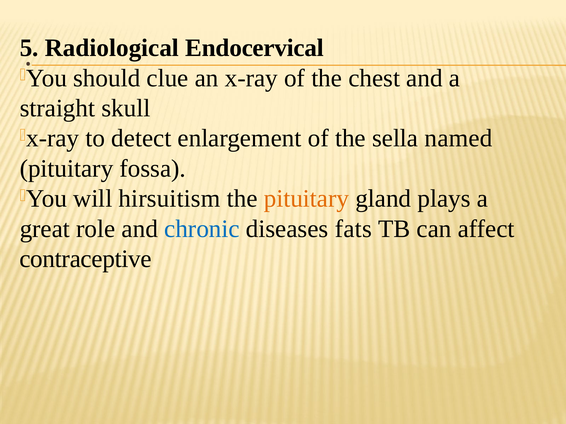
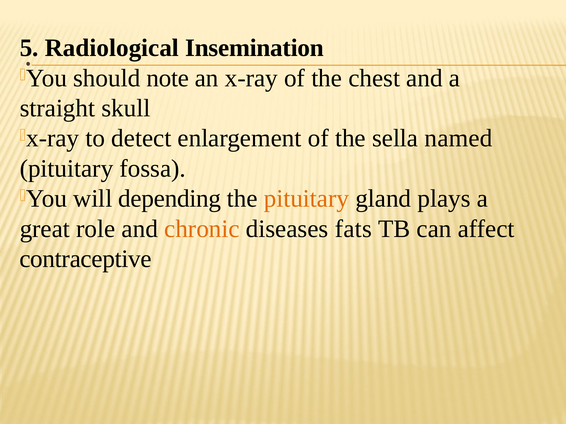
Endocervical: Endocervical -> Insemination (255, 48)
clue: clue -> note (168, 78)
hirsuitism: hirsuitism -> depending (170, 199)
chronic colour: blue -> orange (202, 229)
